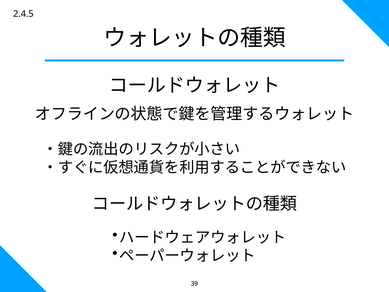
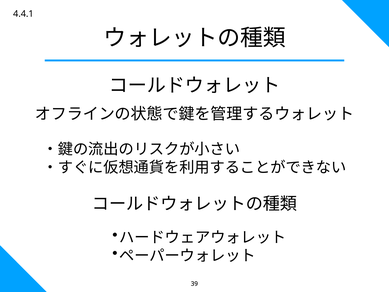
2.4.5: 2.4.5 -> 4.4.1 (23, 14)
